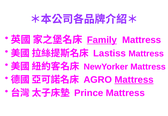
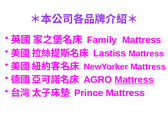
Family underline: present -> none (102, 40)
